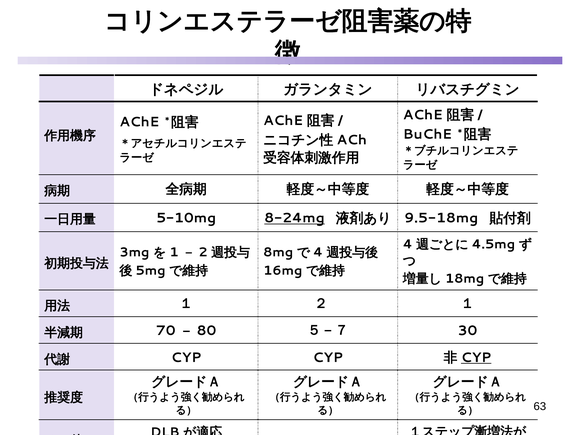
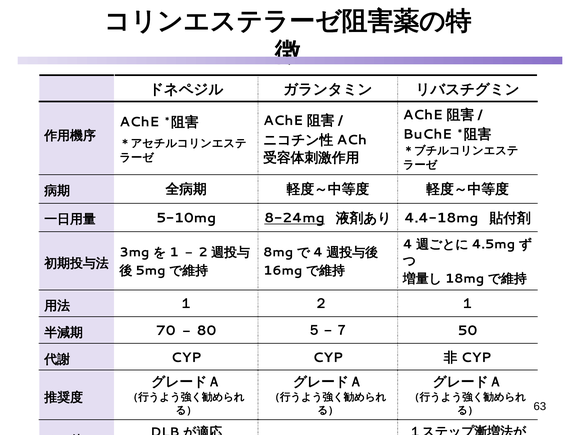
9.5-18mg: 9.5-18mg -> 4.4-18mg (441, 218)
30: 30 -> 50 (468, 331)
CYP underline: present -> none (476, 358)
